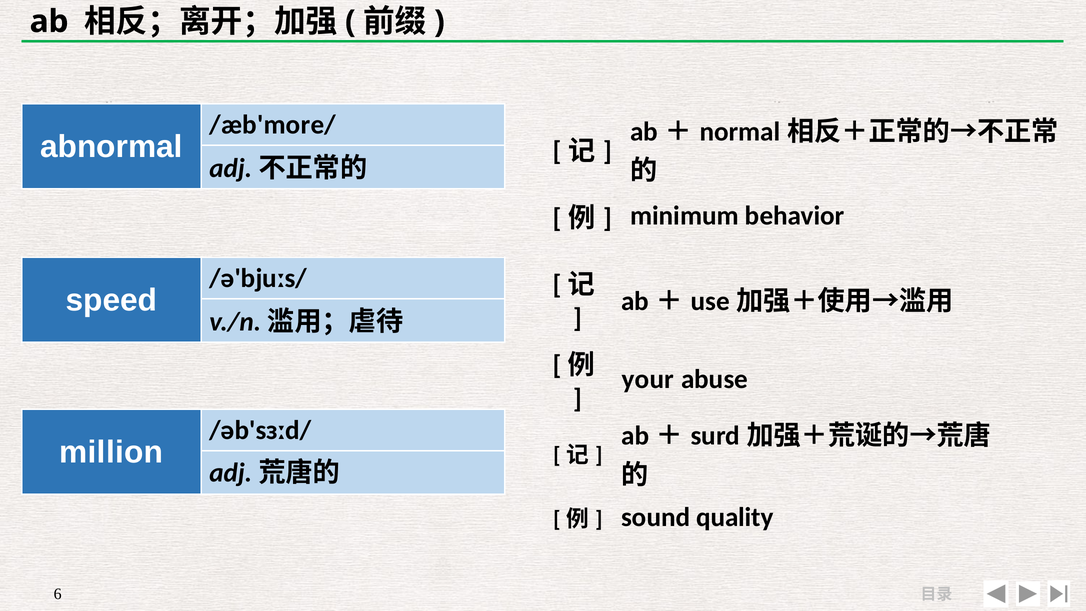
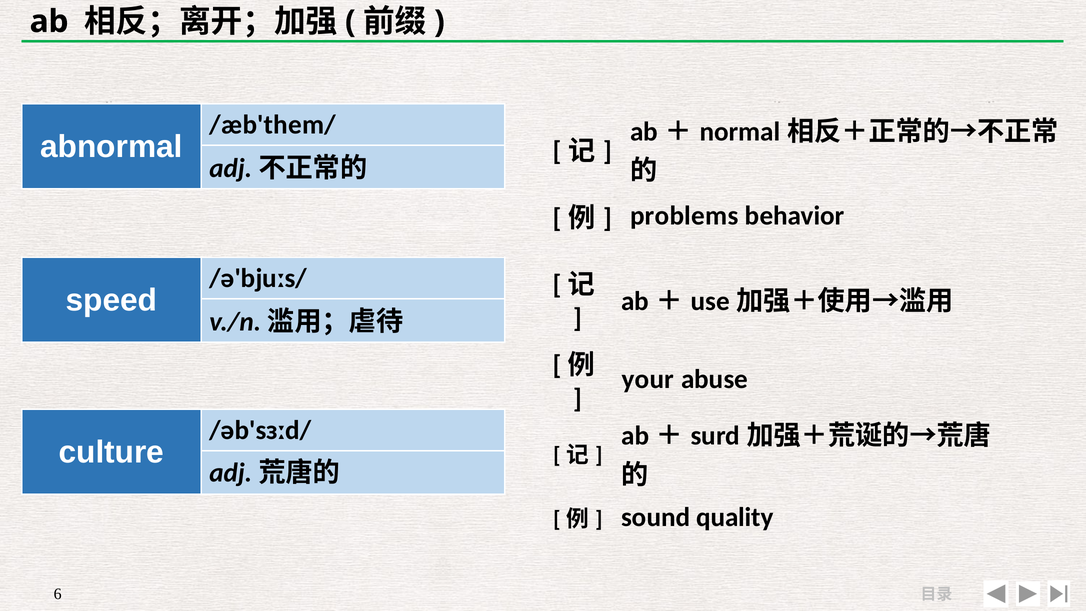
/æb'more/: /æb'more/ -> /æb'them/ (273, 125)
minimum: minimum -> problems (684, 216)
million: million -> culture (111, 452)
